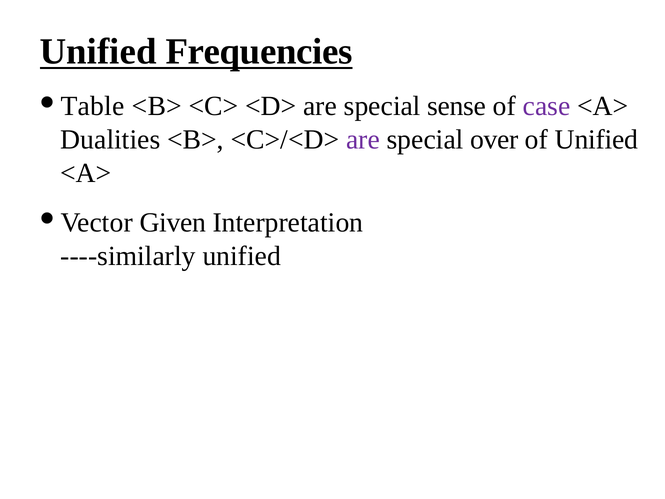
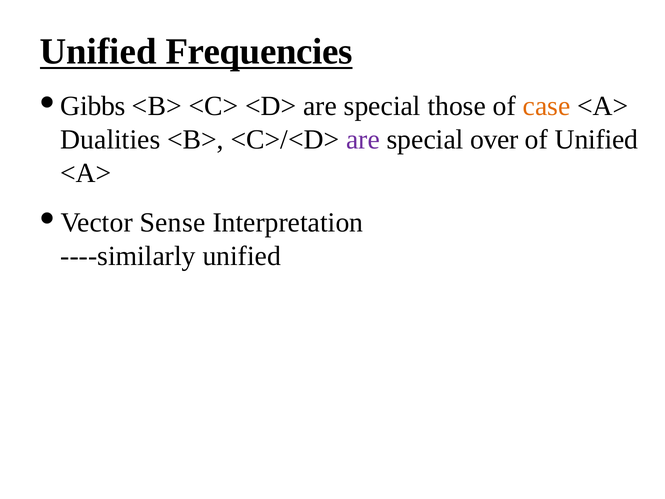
Table: Table -> Gibbs (93, 106)
sense: sense -> those (457, 106)
case colour: purple -> orange (547, 106)
Given: Given -> Sense (173, 223)
